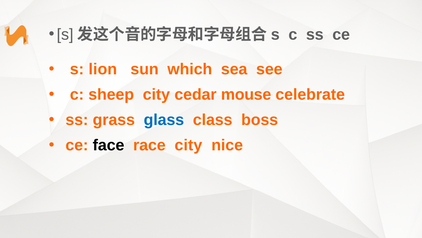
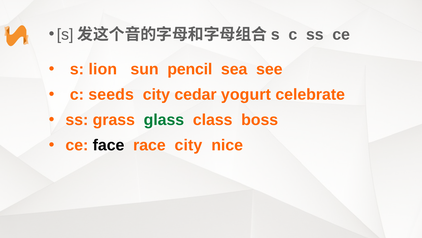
which: which -> pencil (190, 69)
sheep: sheep -> seeds (111, 94)
mouse: mouse -> yogurt (246, 94)
glass colour: blue -> green (164, 120)
